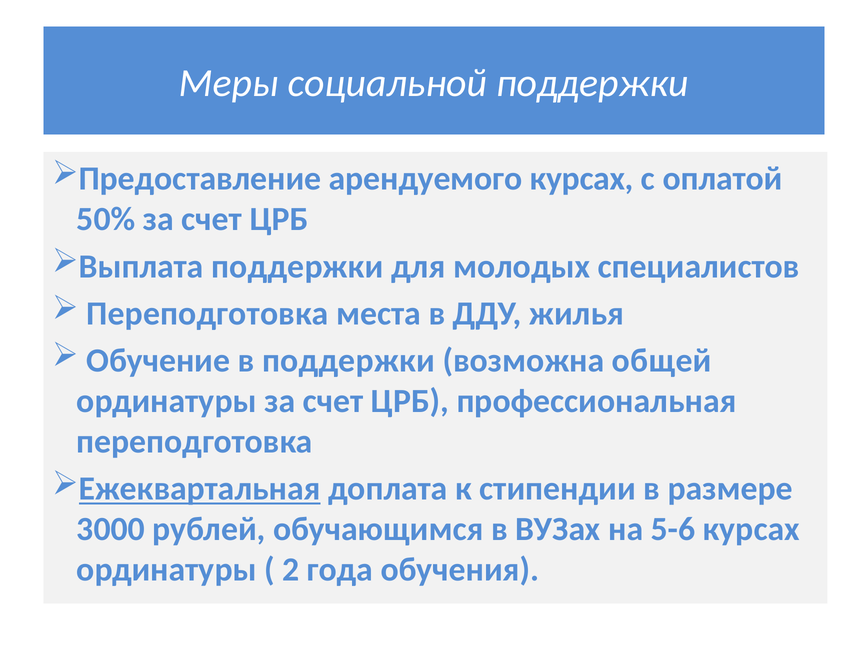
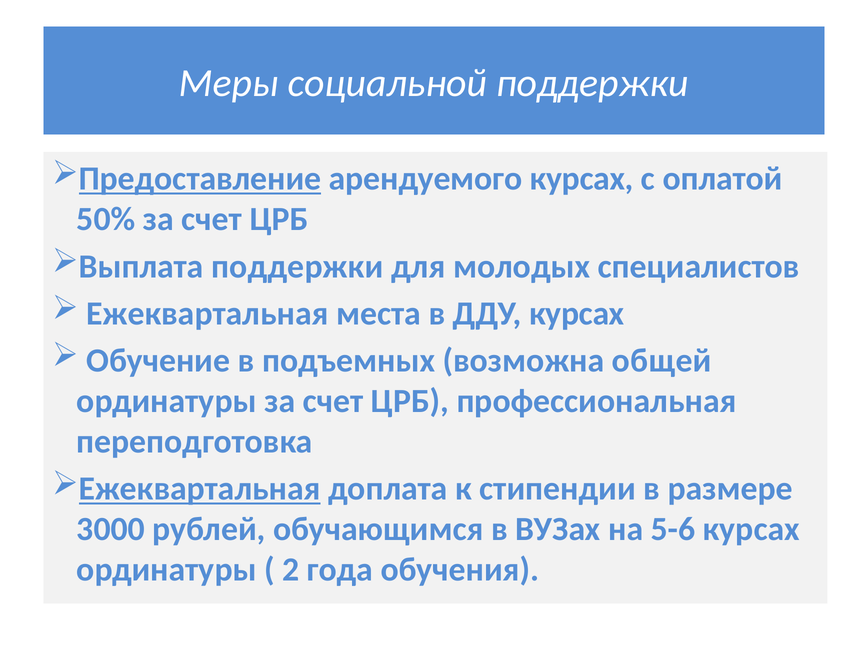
Предоставление underline: none -> present (200, 179)
Переподготовка: Переподготовка -> Ежеквартальная (208, 314)
ДДУ жилья: жилья -> курсах (577, 314)
в поддержки: поддержки -> подъемных (349, 361)
